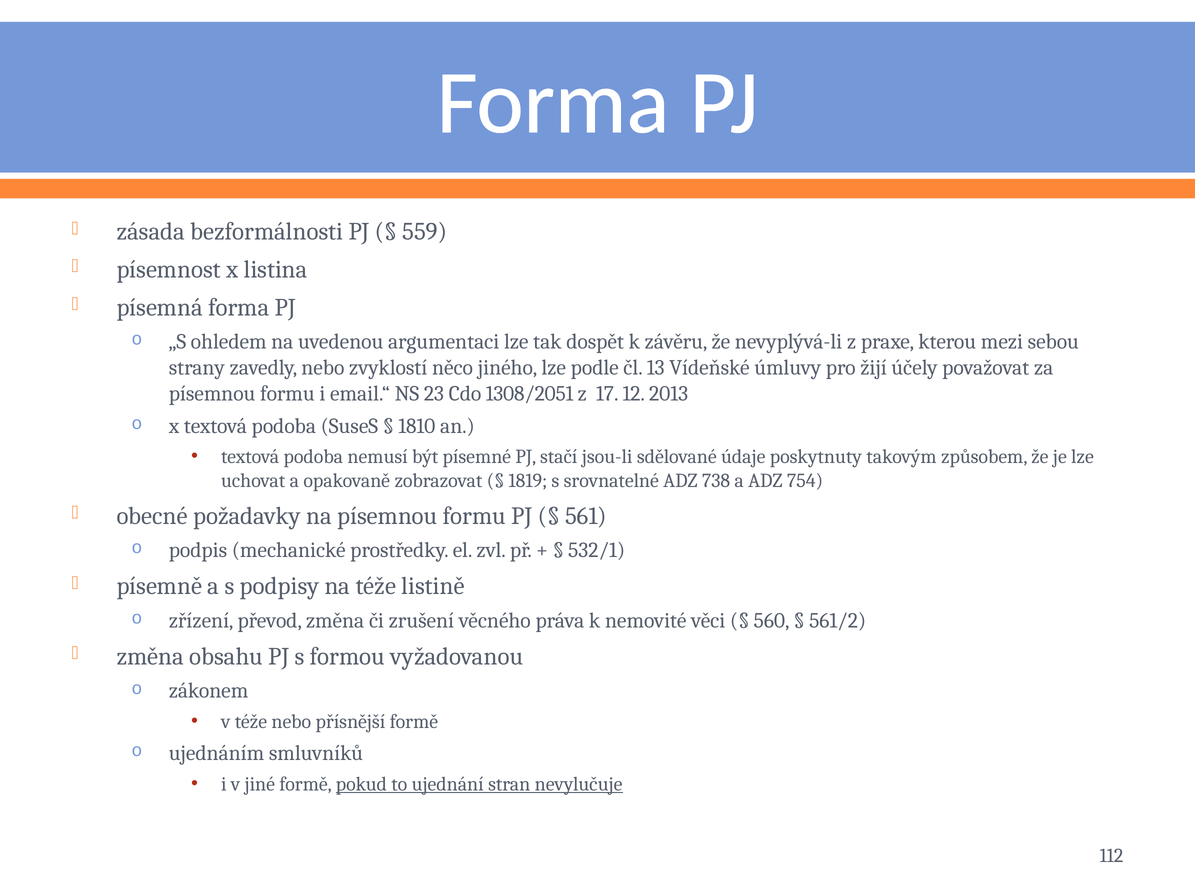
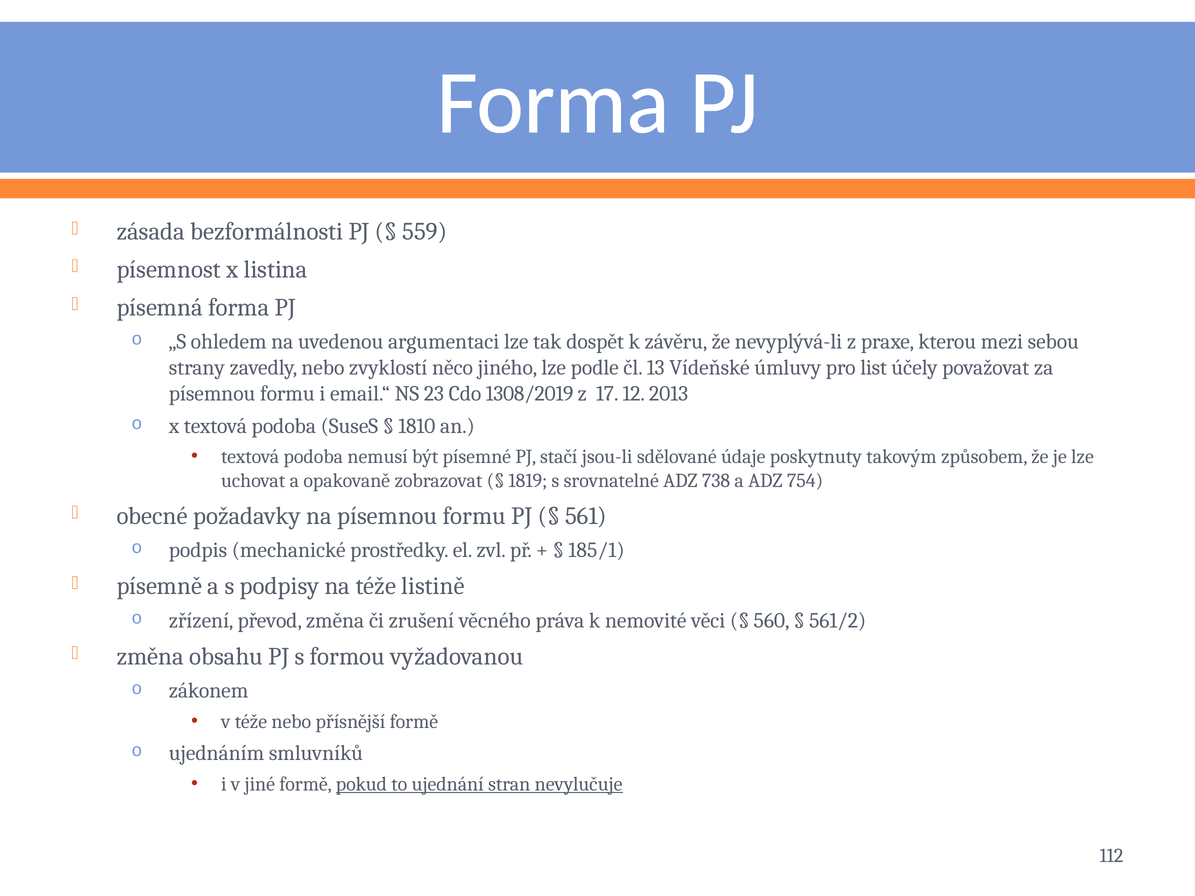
žijí: žijí -> list (874, 368)
1308/2051: 1308/2051 -> 1308/2019 (530, 394)
532/1: 532/1 -> 185/1 (597, 550)
